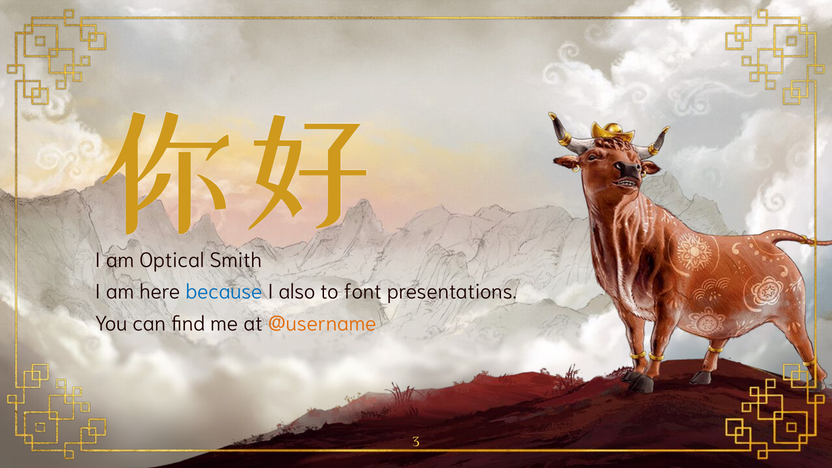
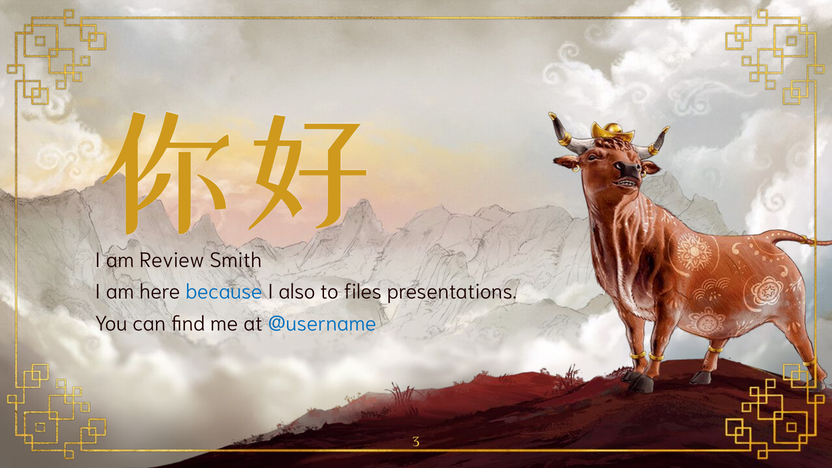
Optical: Optical -> Review (172, 260)
font: font -> files (363, 292)
@username colour: orange -> blue (322, 324)
